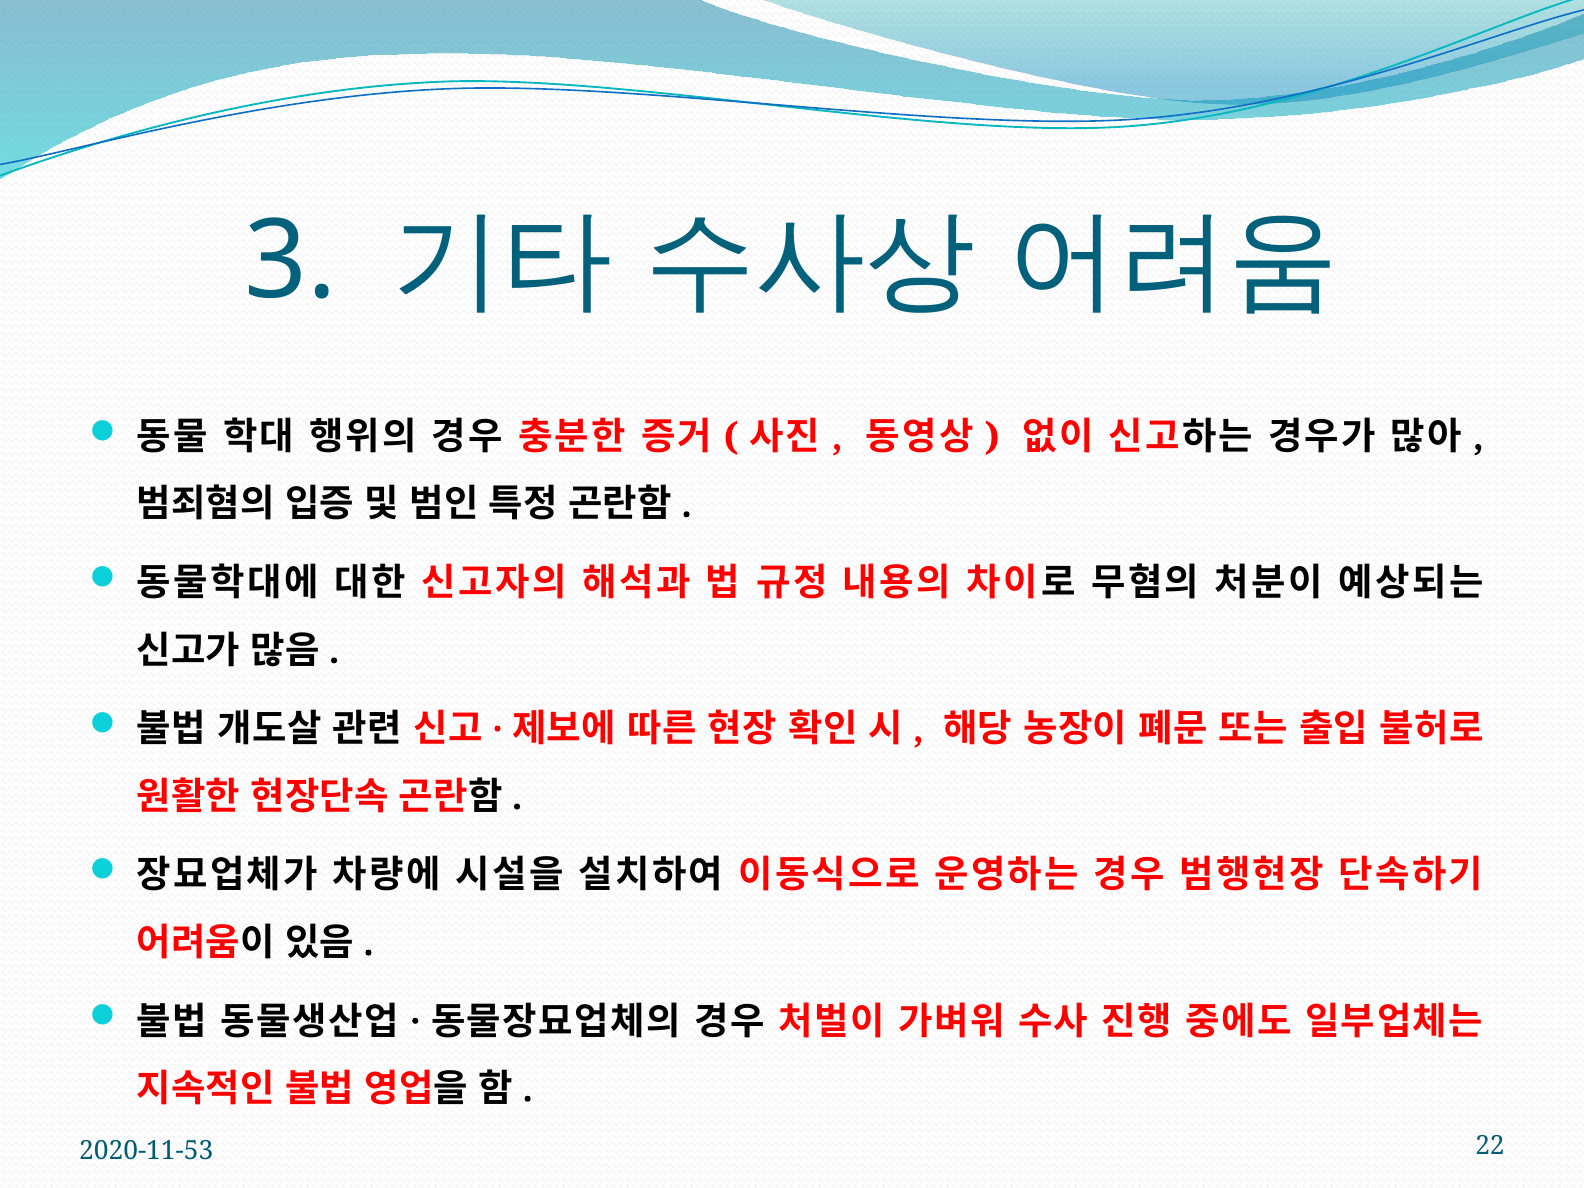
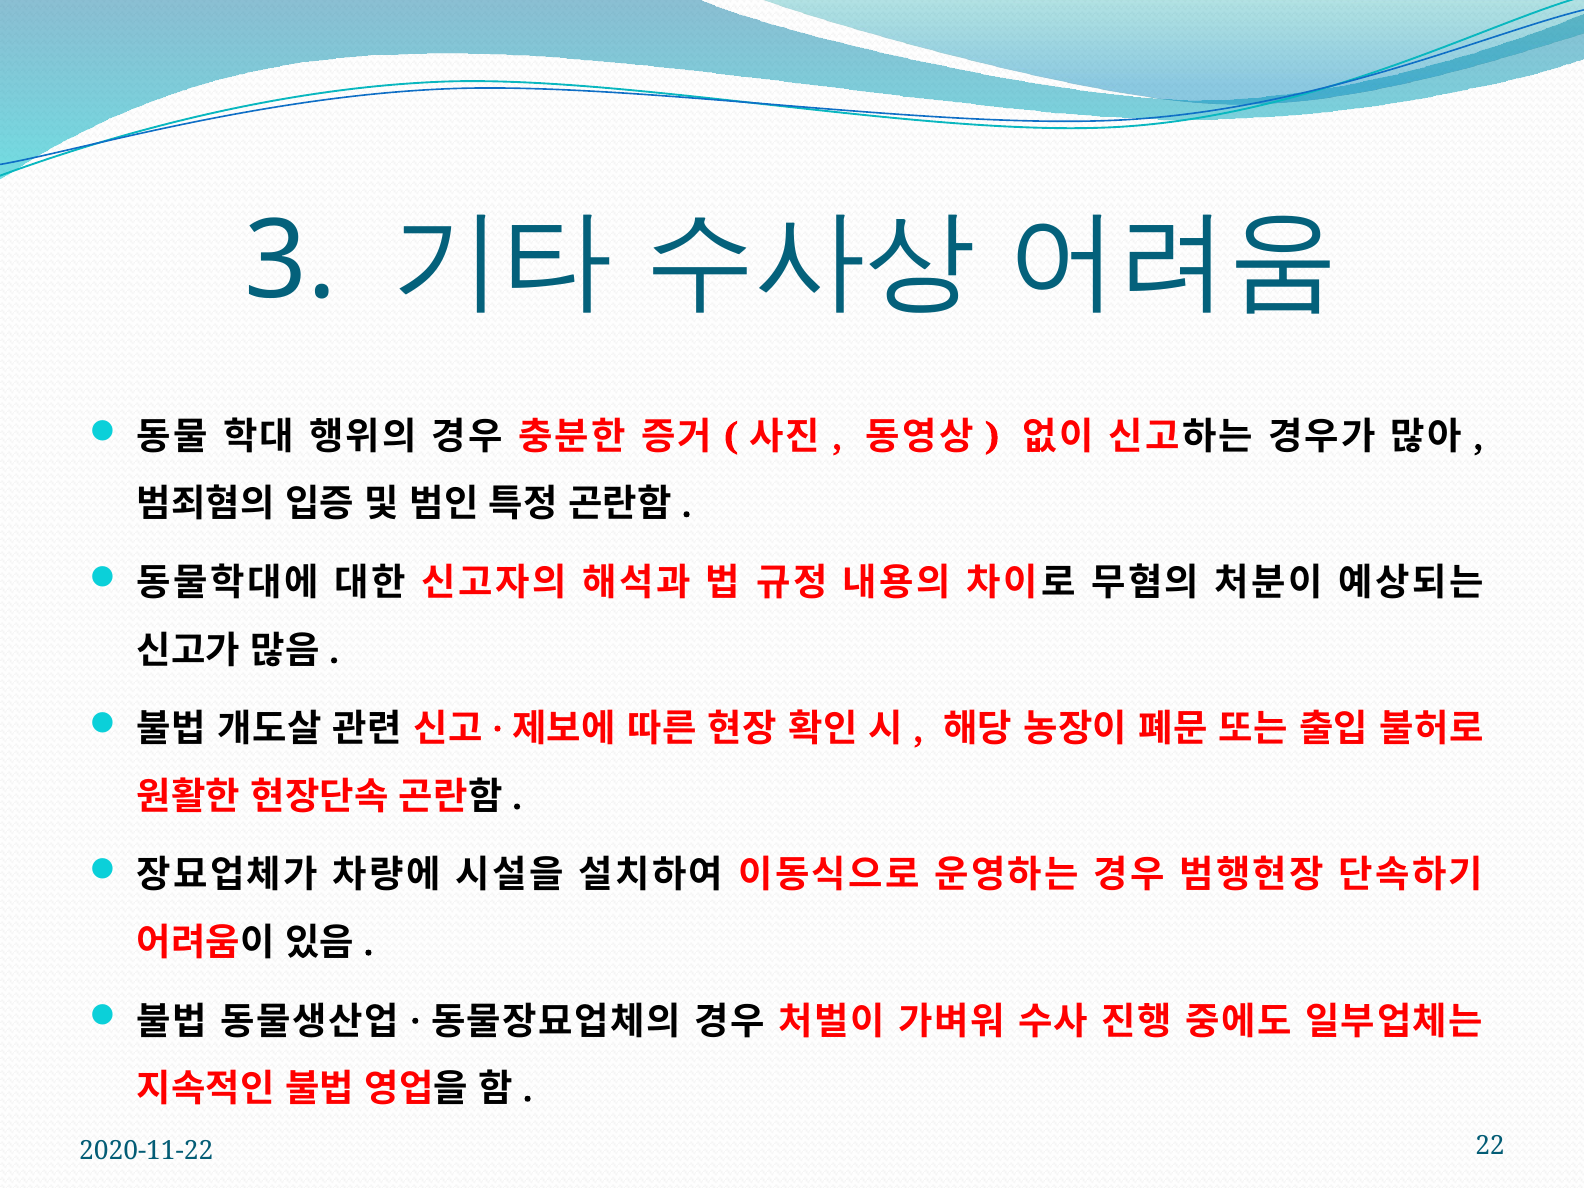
2020-11-53: 2020-11-53 -> 2020-11-22 (146, 1150)
